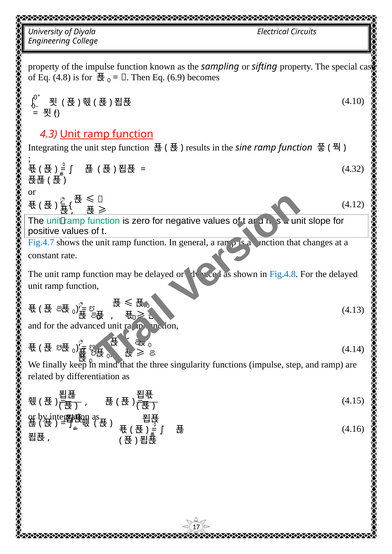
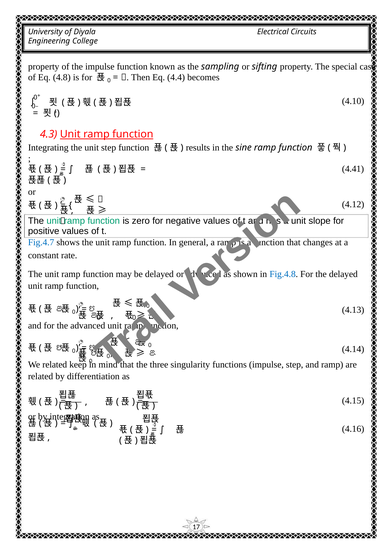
6.9: 6.9 -> 4.4 (176, 77)
4.32: 4.32 -> 4.41 (353, 169)
We finally: finally -> related (55, 365)
